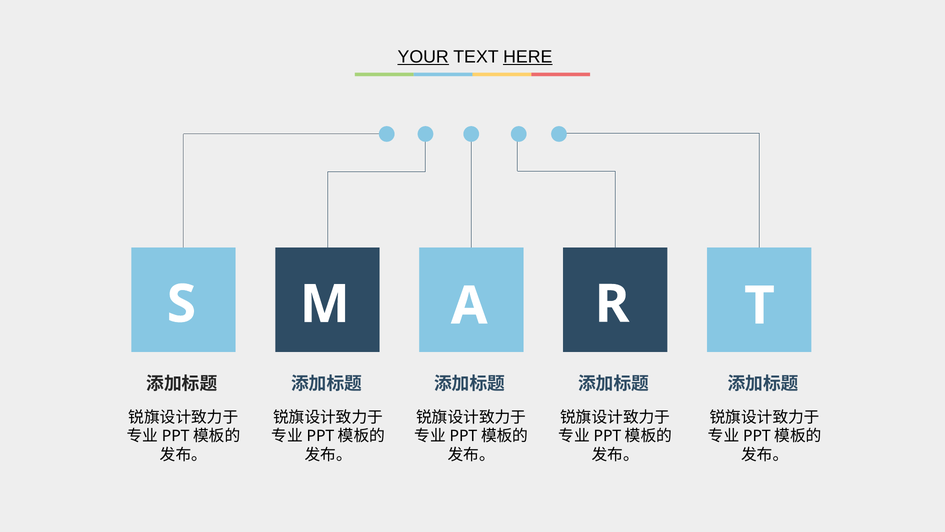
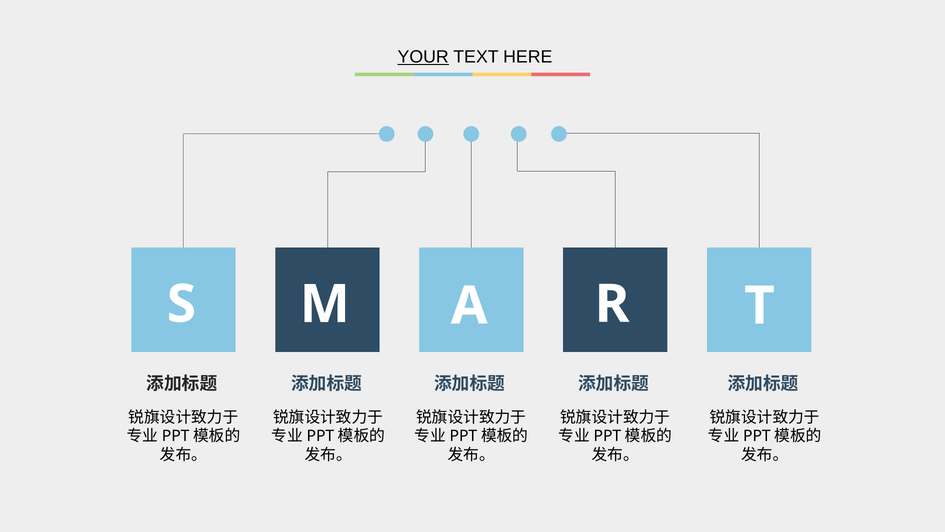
HERE underline: present -> none (528, 57)
